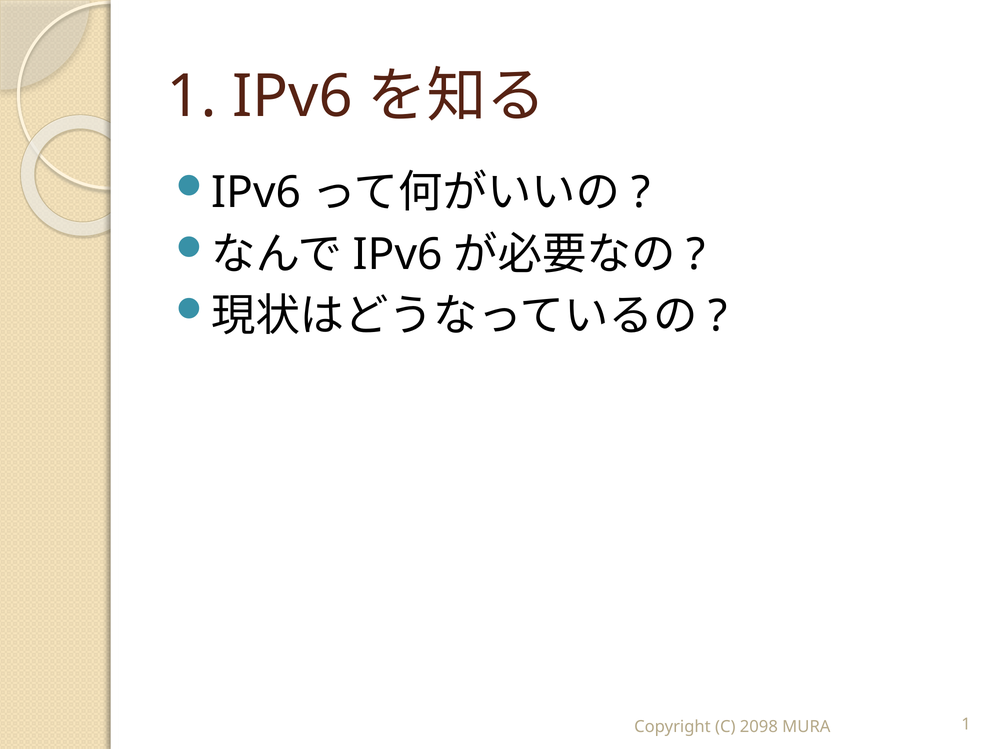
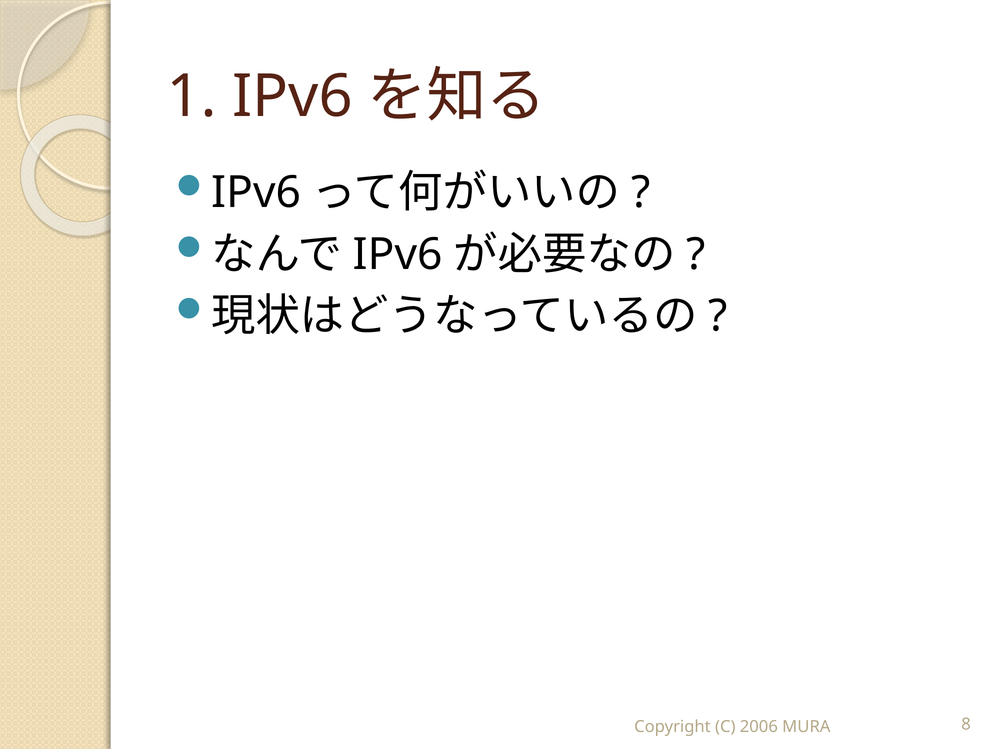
2098: 2098 -> 2006 (759, 727)
MURA 1: 1 -> 8 (966, 724)
